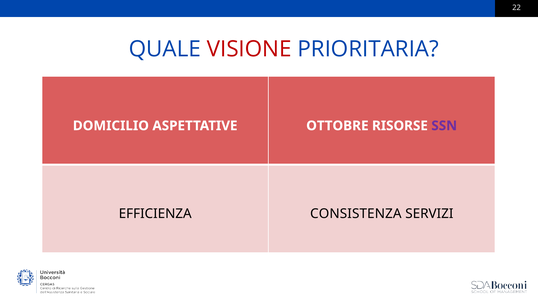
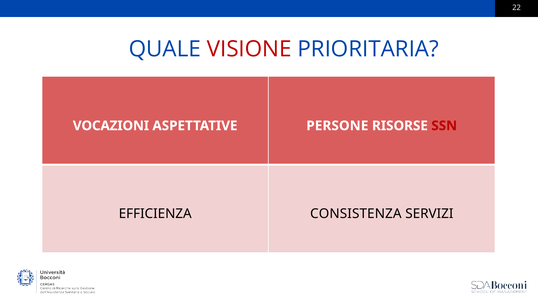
DOMICILIO: DOMICILIO -> VOCAZIONI (111, 126)
OTTOBRE: OTTOBRE -> PERSONE (337, 126)
SSN colour: purple -> red (444, 126)
